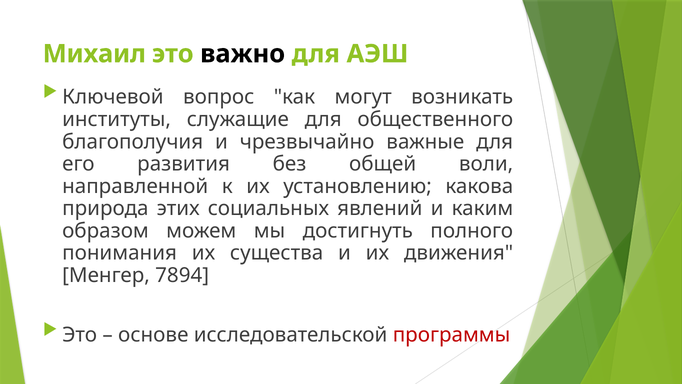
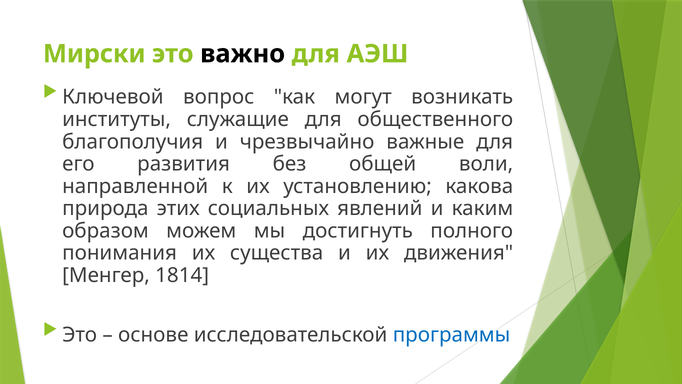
Михаил: Михаил -> Мирски (94, 54)
7894: 7894 -> 1814 (182, 275)
программы colour: red -> blue (452, 335)
